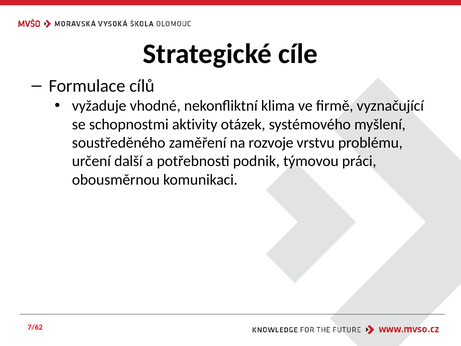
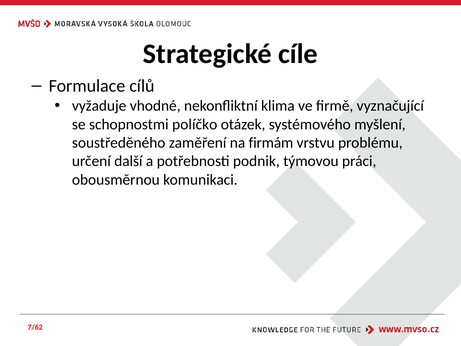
aktivity: aktivity -> políčko (195, 124)
rozvoje: rozvoje -> firmám (271, 143)
